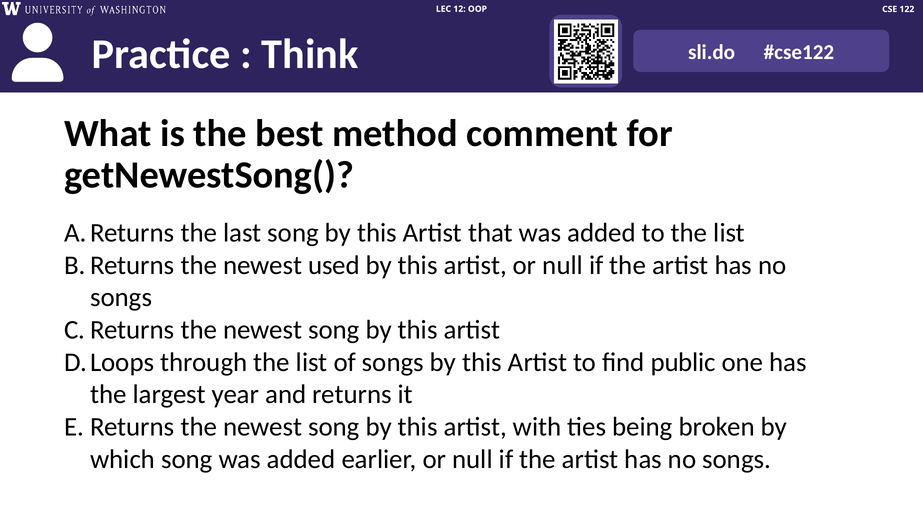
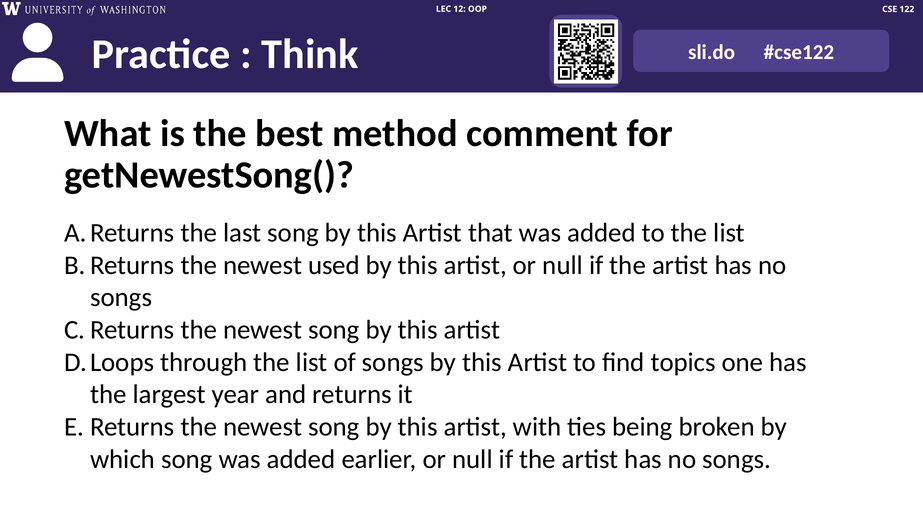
public: public -> topics (683, 362)
